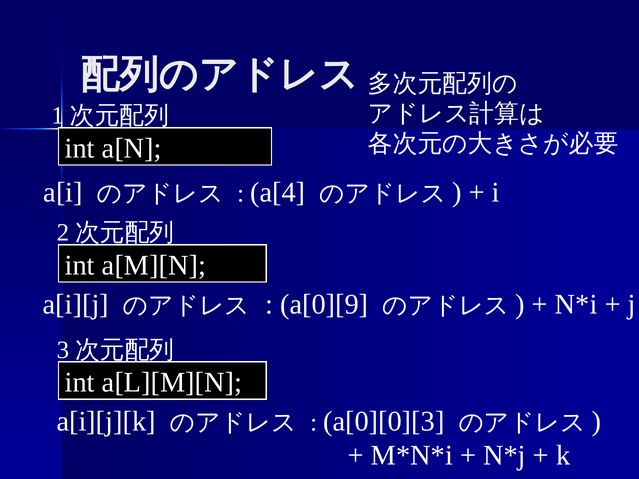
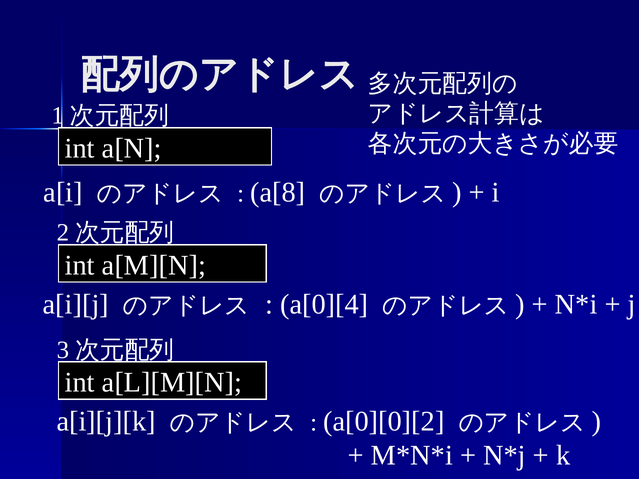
a[4: a[4 -> a[8 (278, 193)
a[0][9: a[0][9 -> a[0][4 (324, 305)
a[0][0][3: a[0][0][3 -> a[0][0][2 (384, 422)
